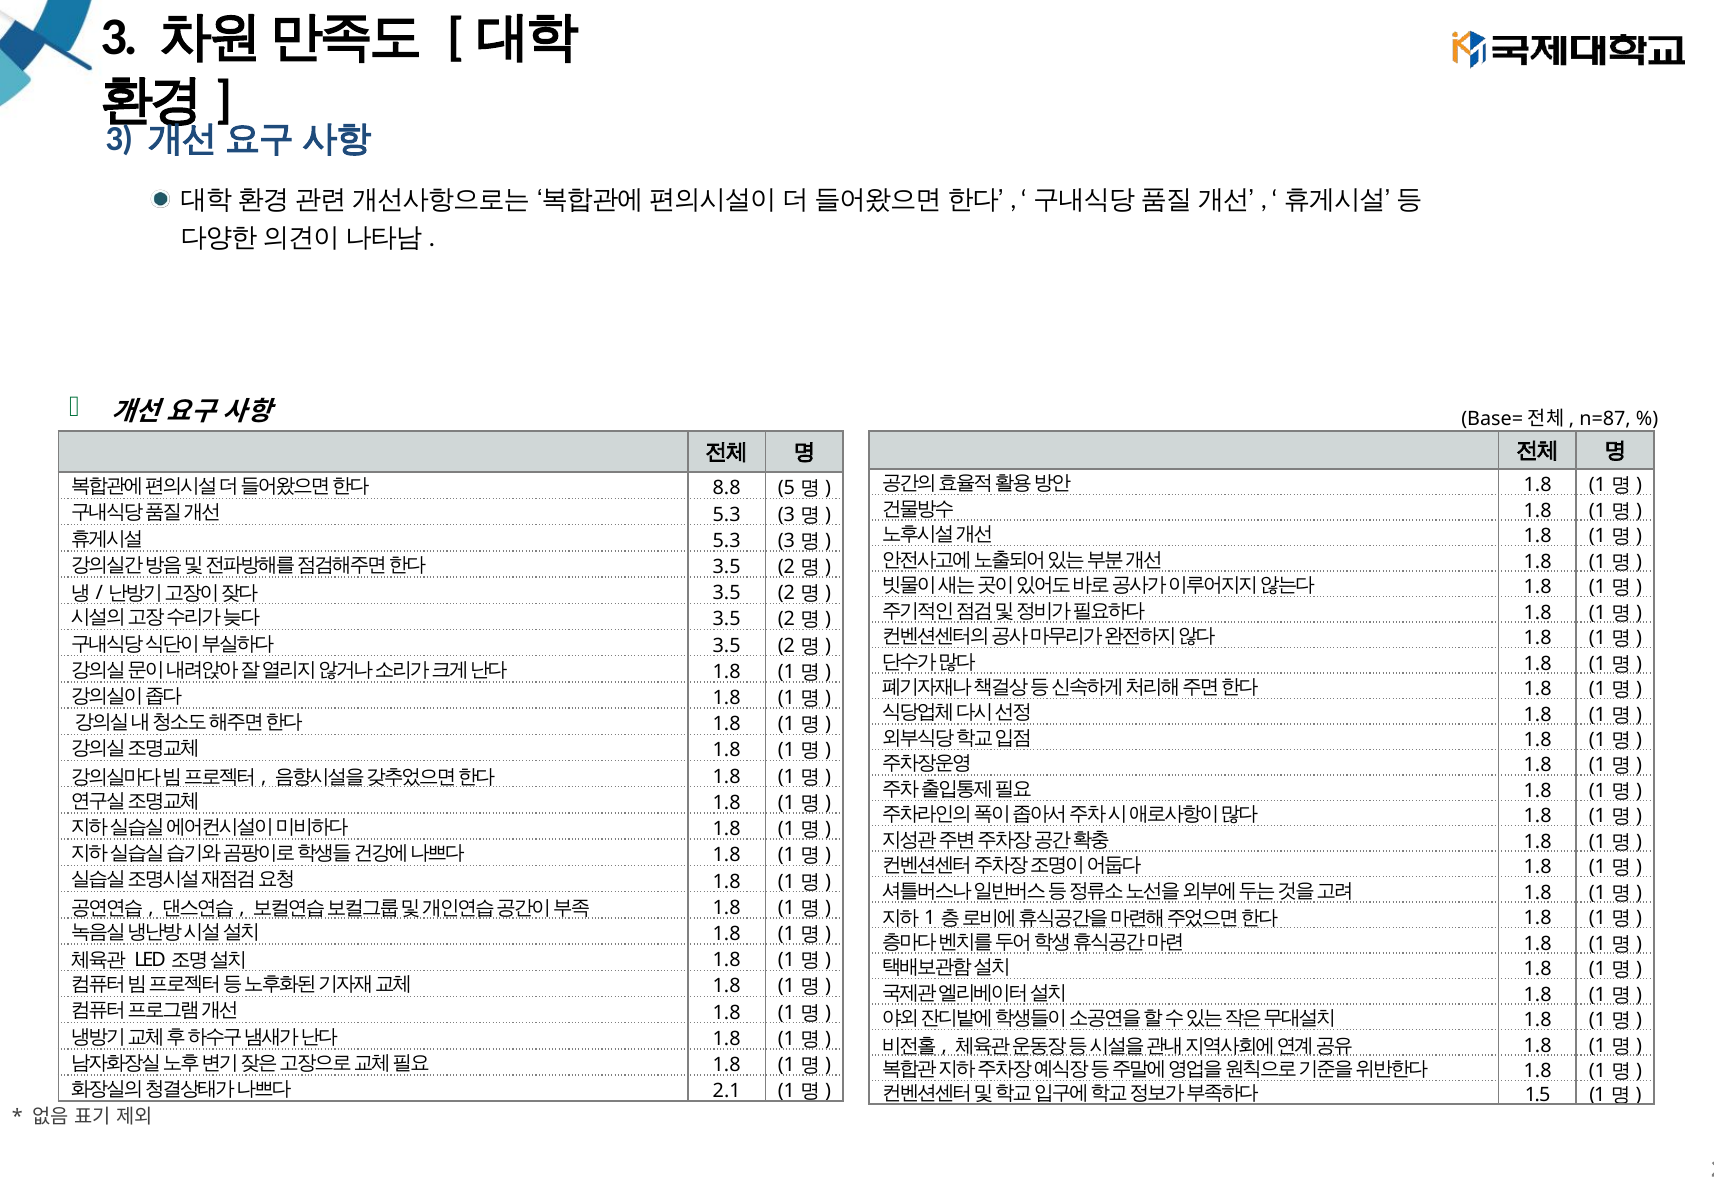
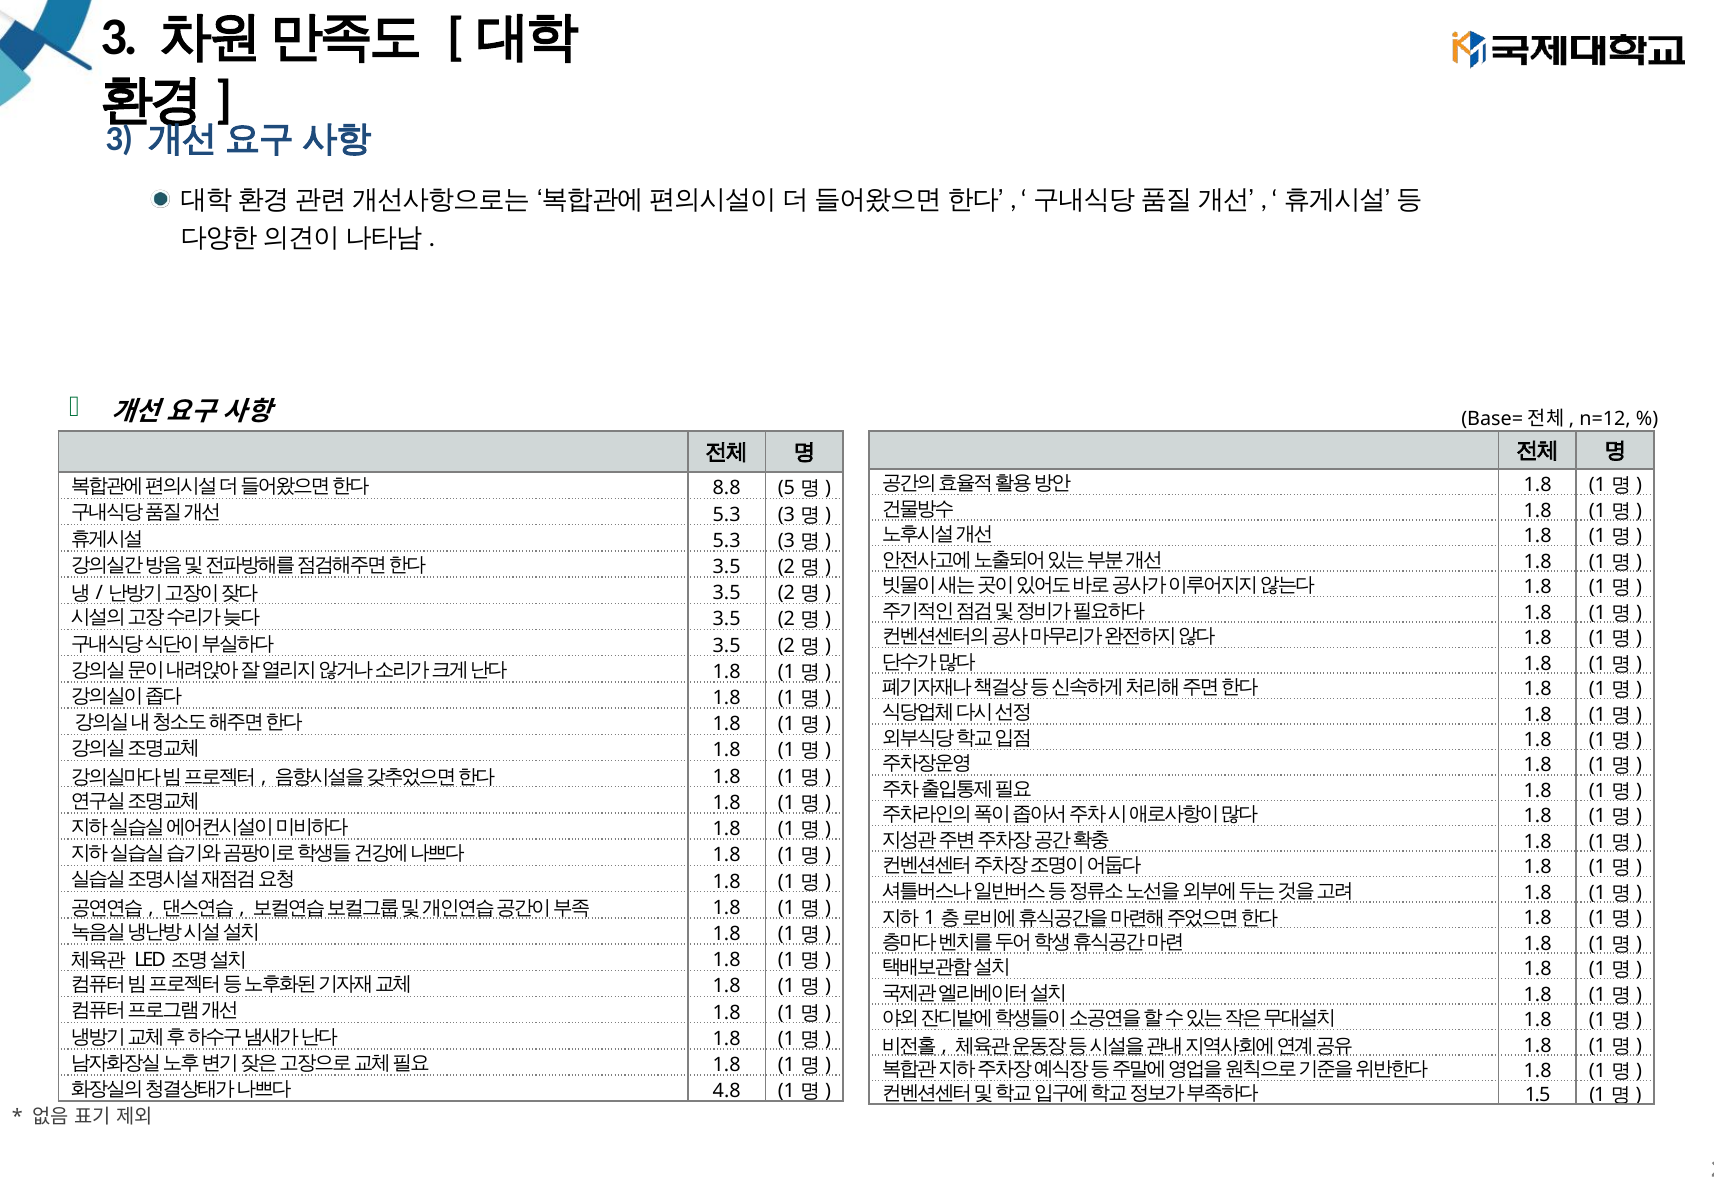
n=87: n=87 -> n=12 (1605, 419)
2.1: 2.1 -> 4.8 (727, 1092)
